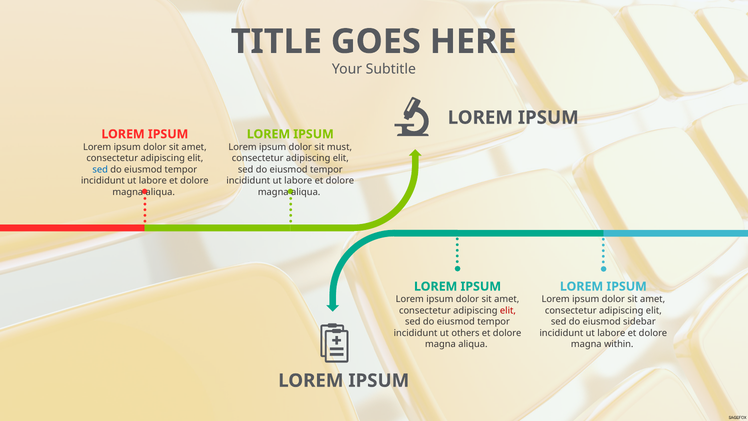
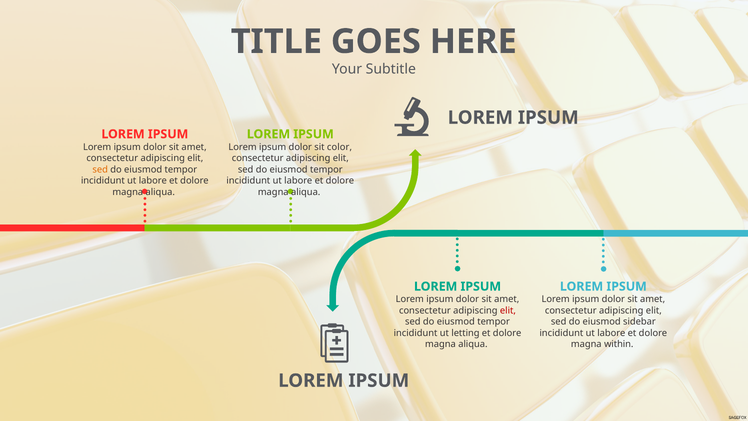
must: must -> color (340, 147)
sed colour: blue -> orange (100, 169)
others: others -> letting (465, 333)
